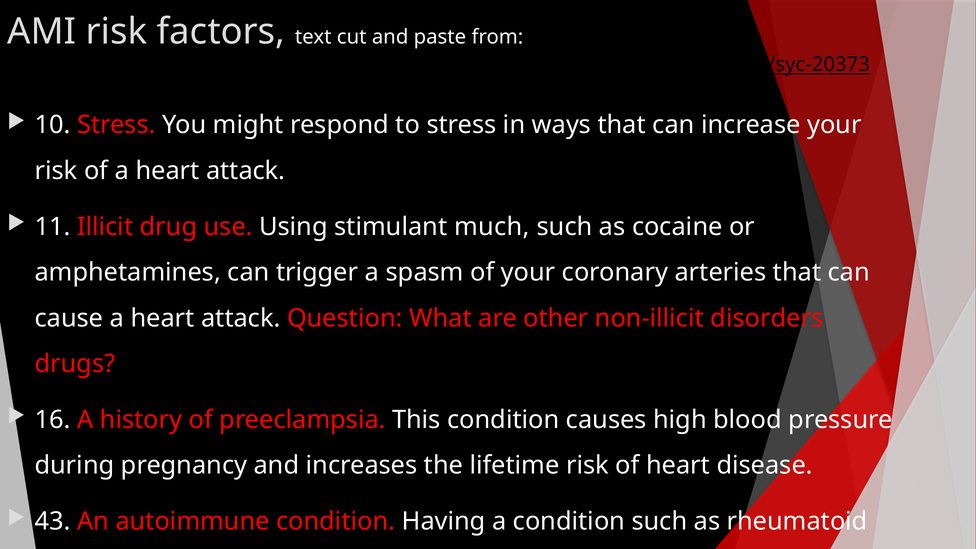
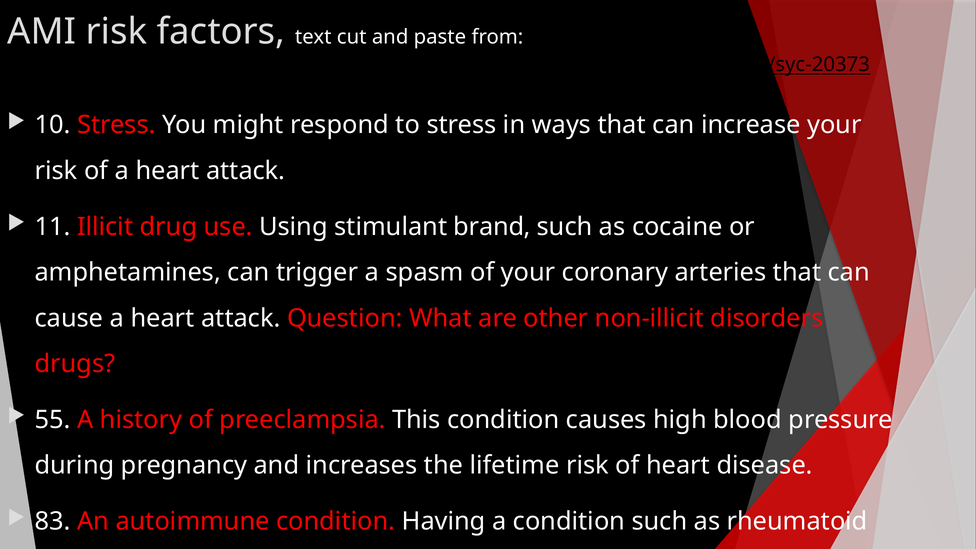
much: much -> brand (492, 227)
16: 16 -> 55 (53, 420)
43: 43 -> 83 (53, 521)
